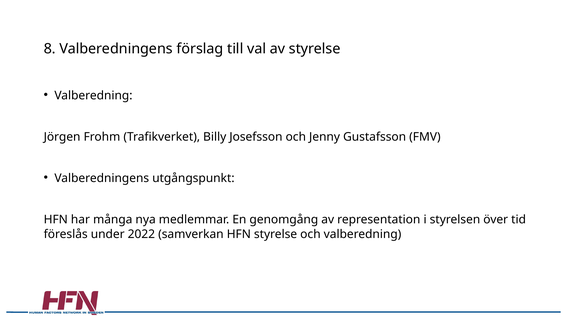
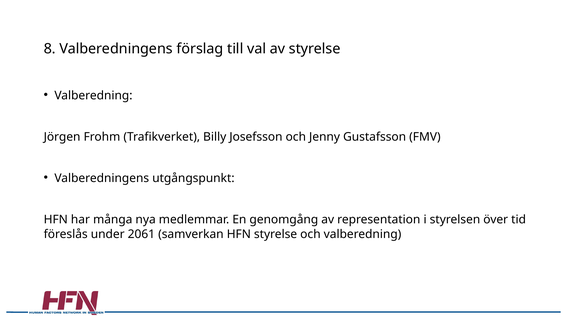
2022: 2022 -> 2061 (141, 234)
